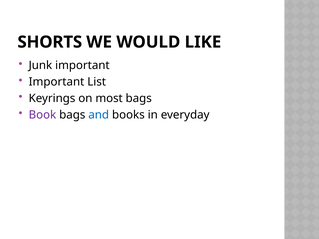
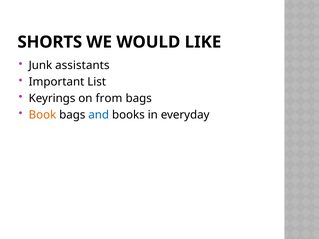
Junk important: important -> assistants (82, 65)
most: most -> from (109, 98)
Book colour: purple -> orange (42, 115)
